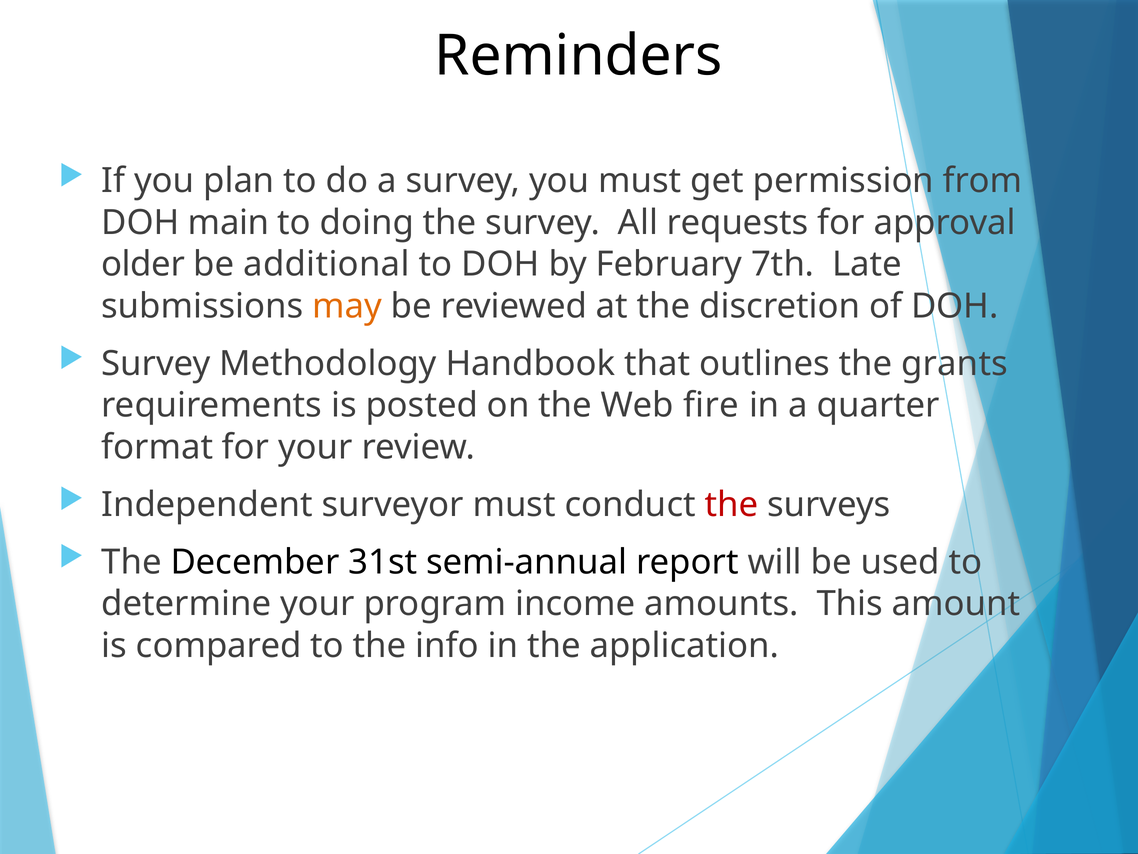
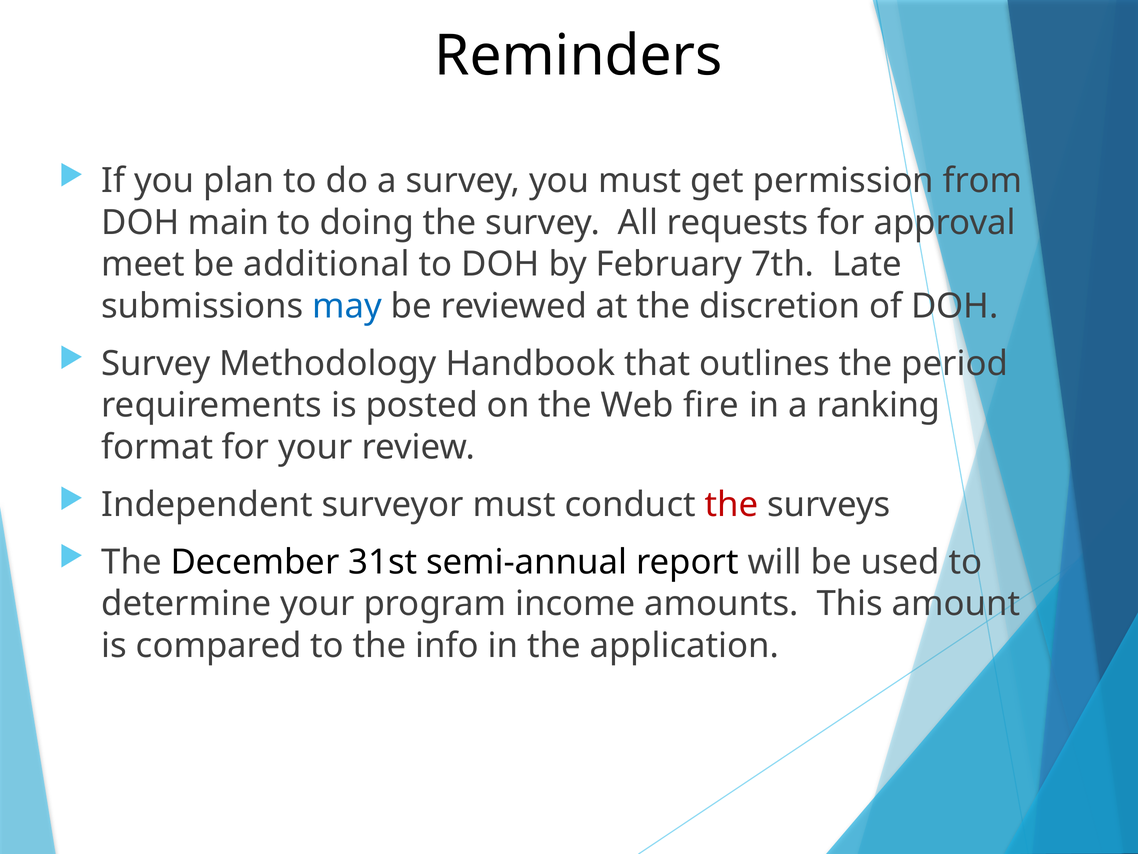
older: older -> meet (143, 264)
may colour: orange -> blue (347, 306)
grants: grants -> period (955, 363)
quarter: quarter -> ranking (878, 405)
